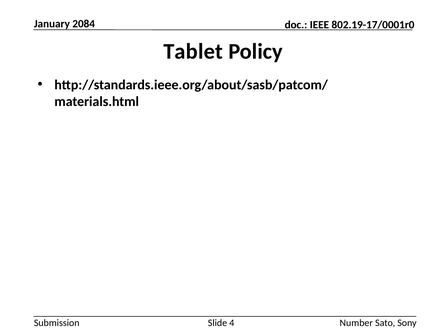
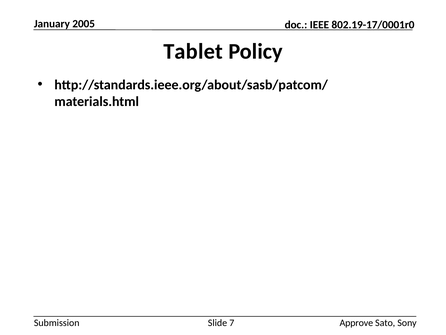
2084: 2084 -> 2005 (84, 24)
4: 4 -> 7 (232, 322)
Number: Number -> Approve (356, 322)
